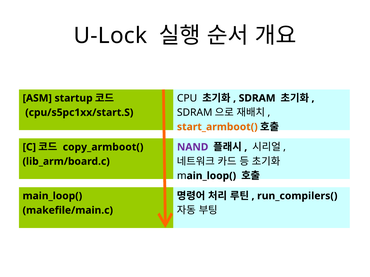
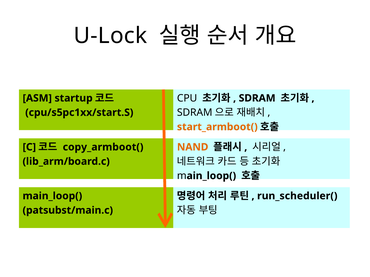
NAND colour: purple -> orange (193, 147)
run_compilers(: run_compilers( -> run_scheduler( (297, 196)
makefile/main.c: makefile/main.c -> patsubst/main.c (68, 211)
